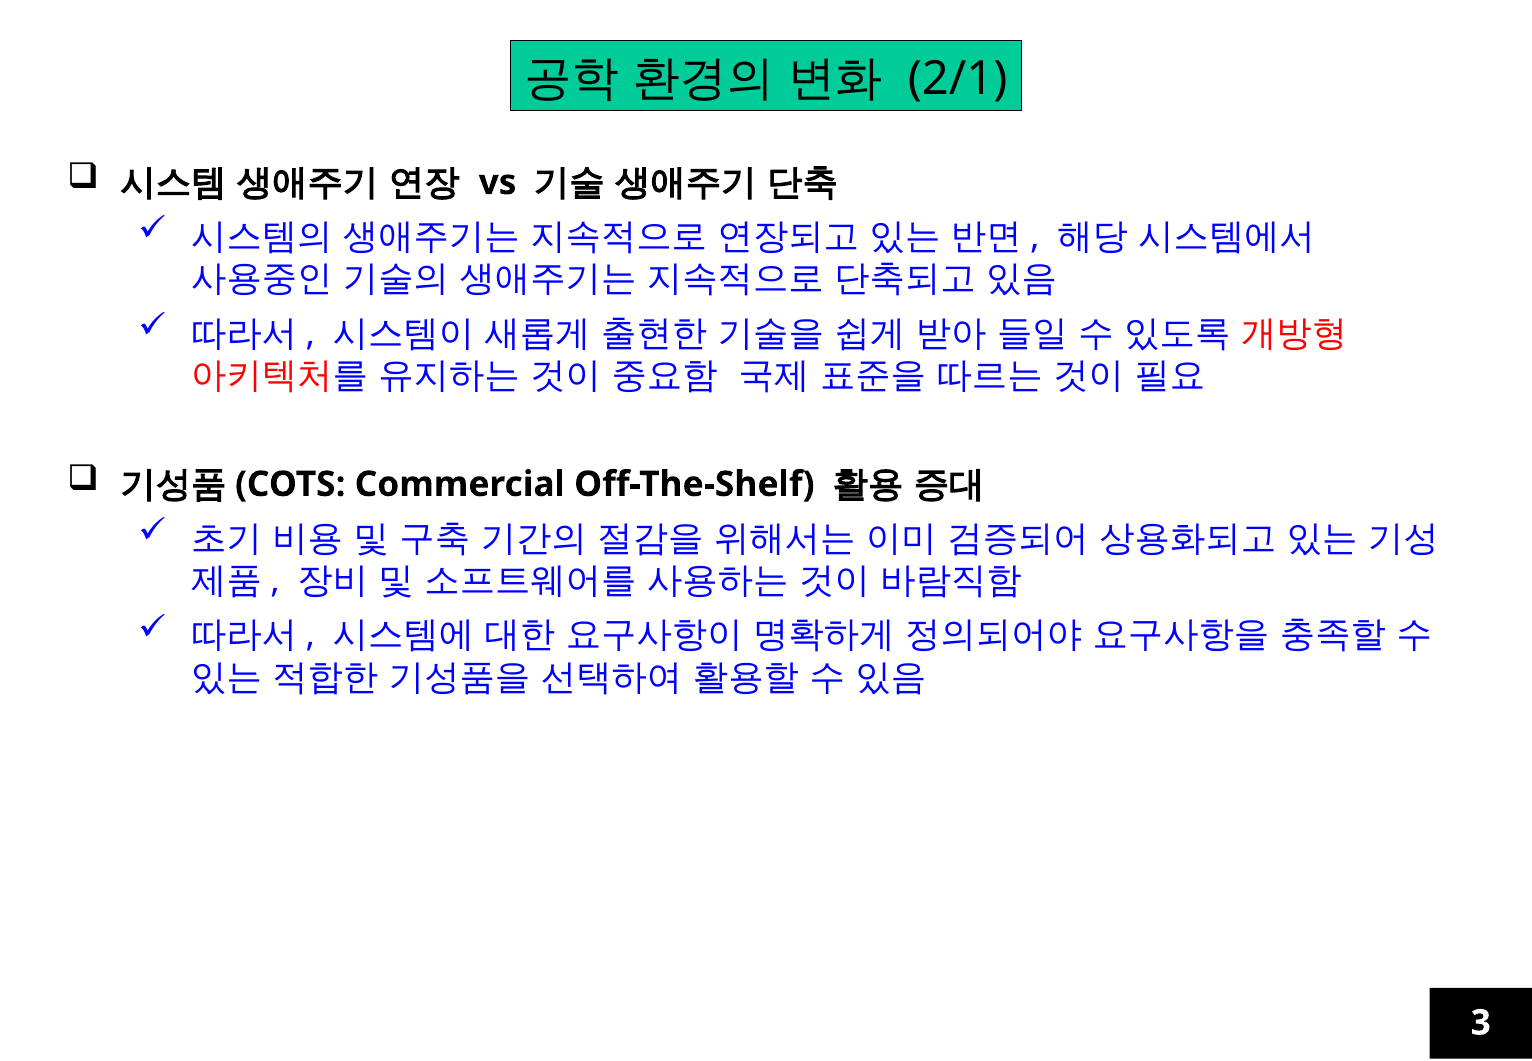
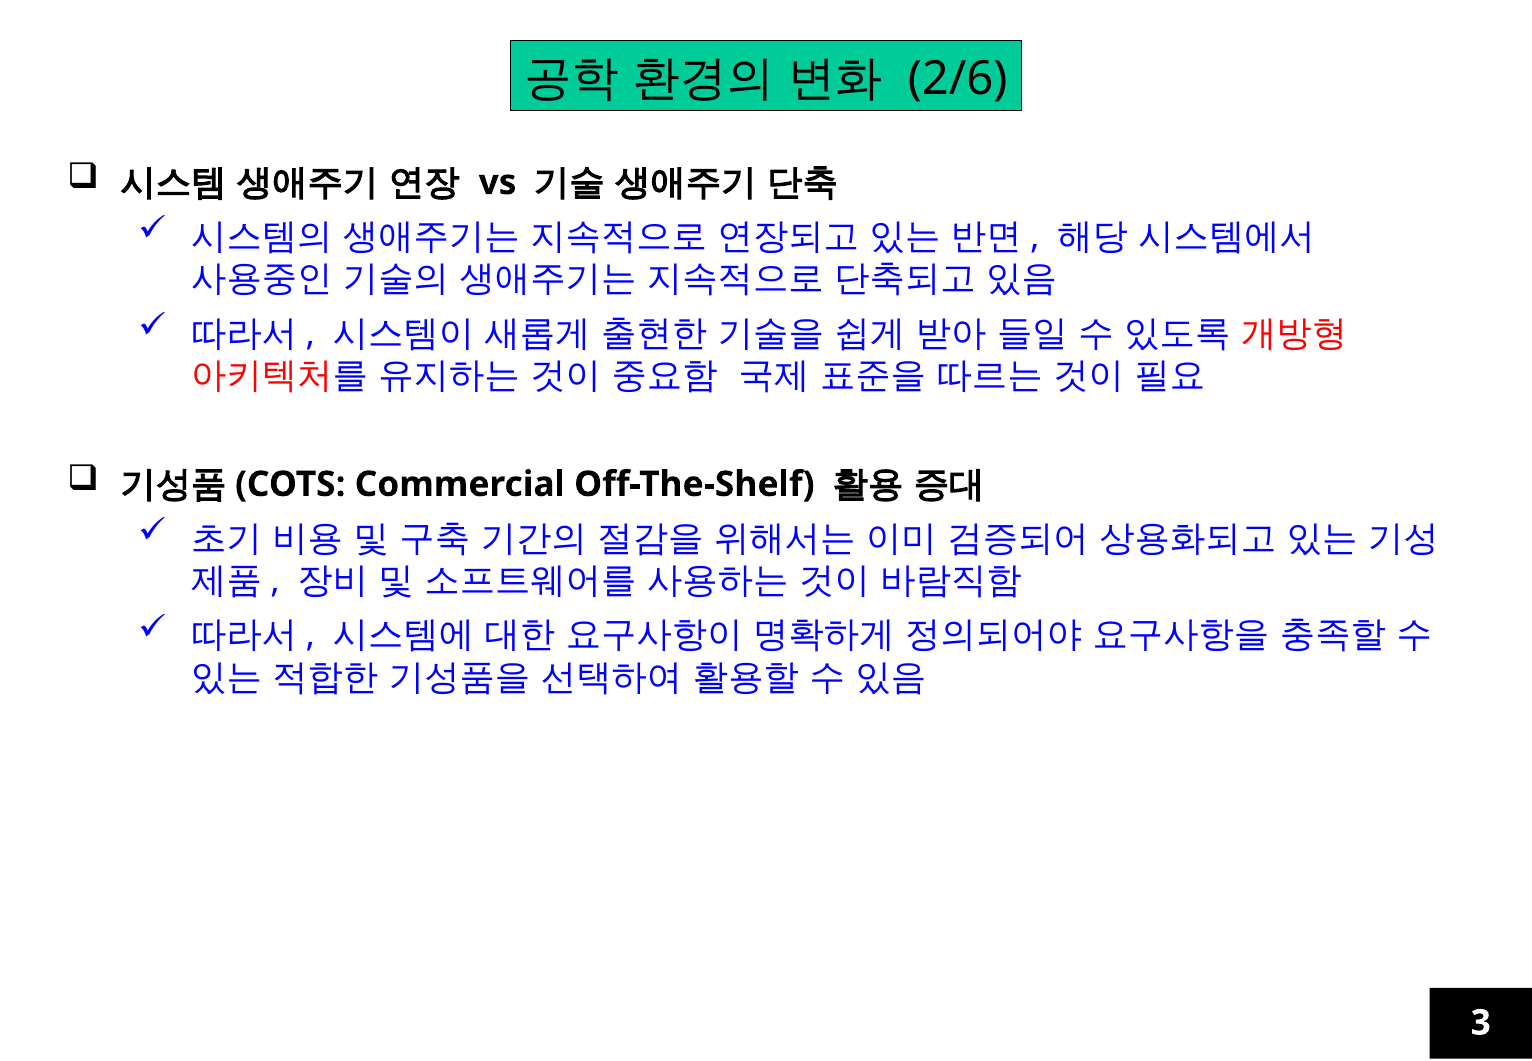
2/1: 2/1 -> 2/6 (958, 79)
